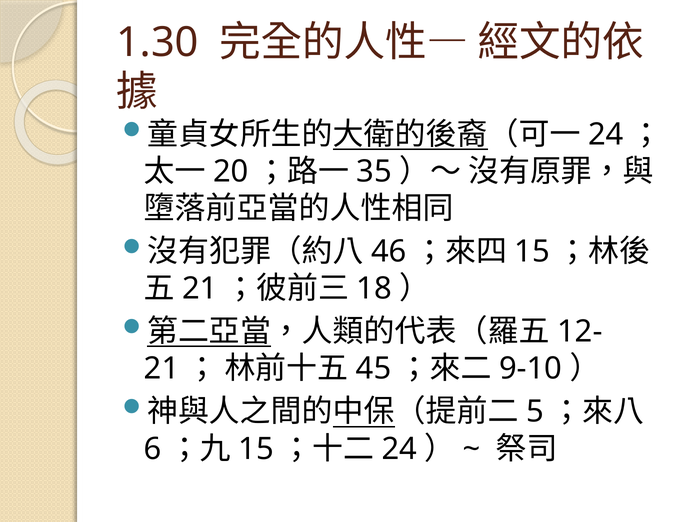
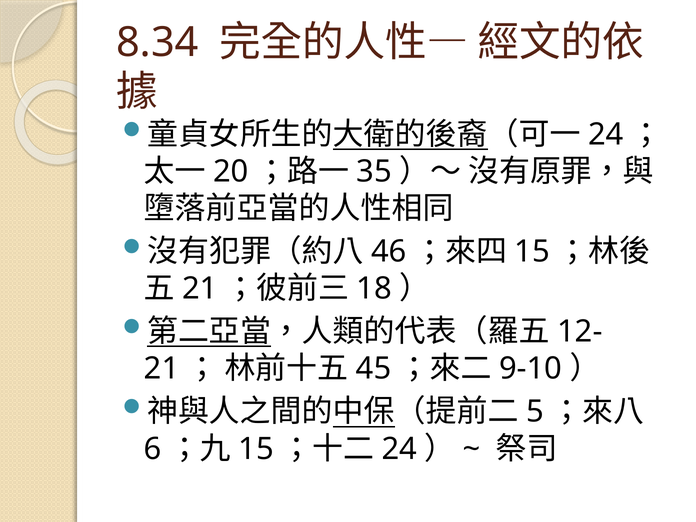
1.30: 1.30 -> 8.34 (157, 42)
